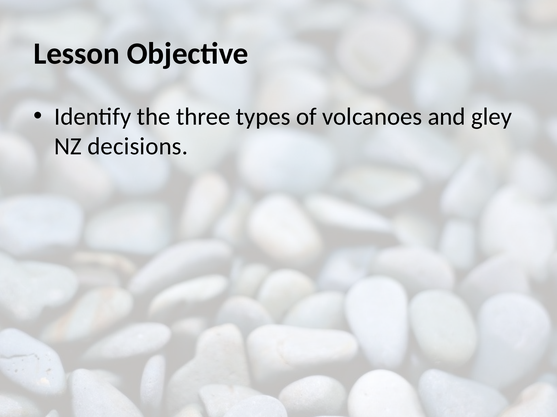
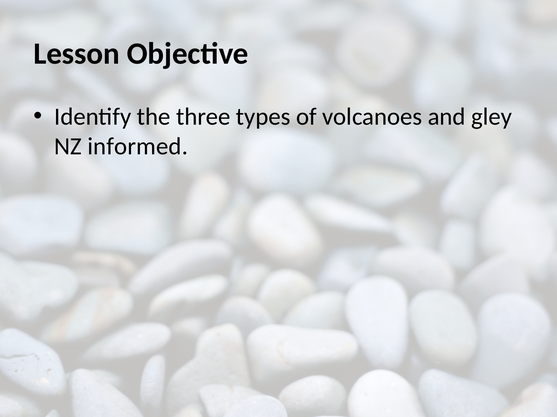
decisions: decisions -> informed (138, 147)
